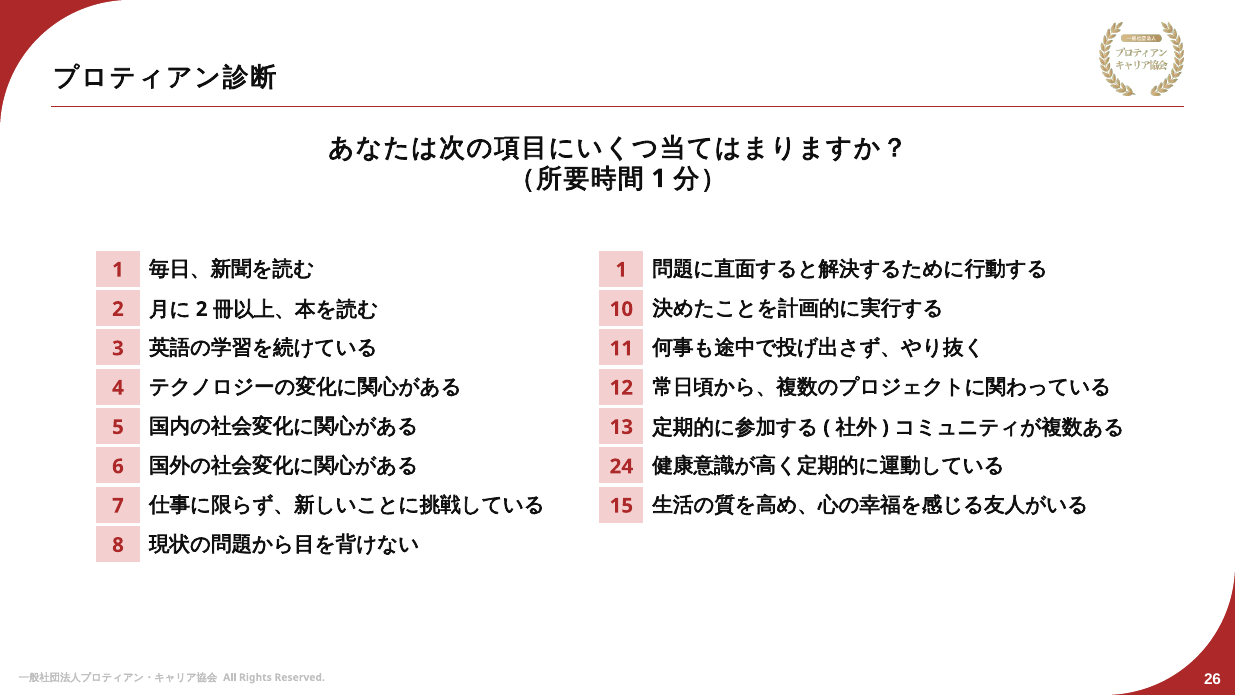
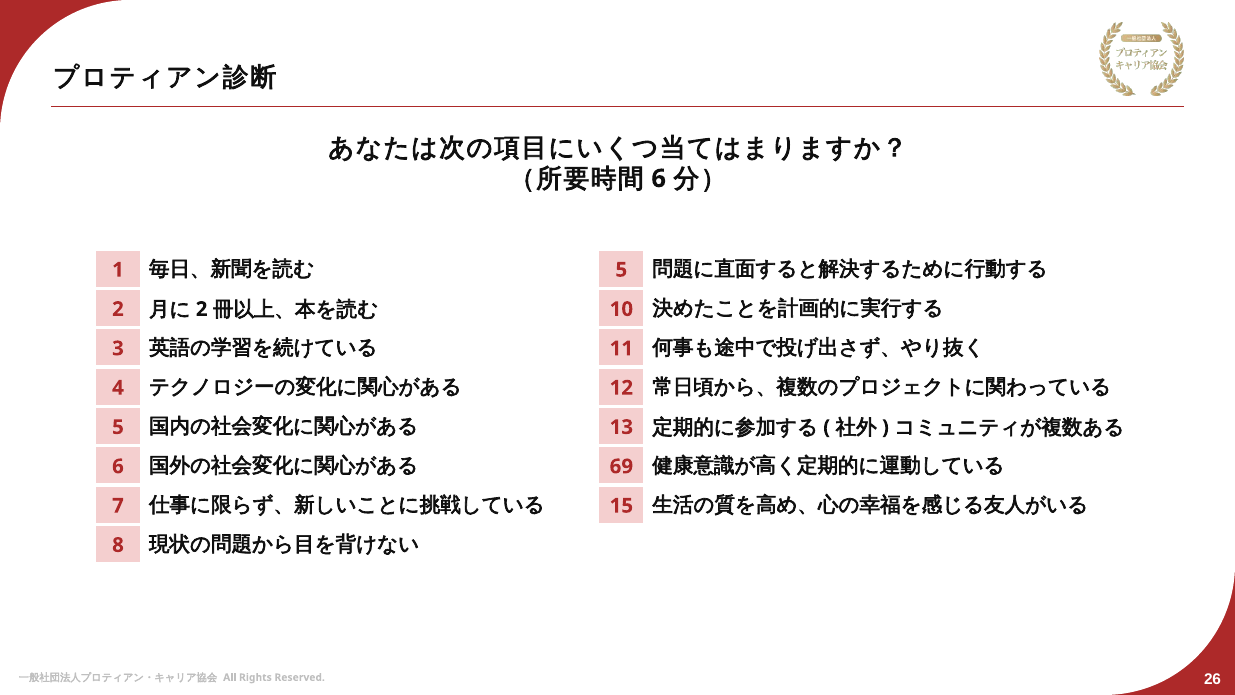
1: 1 -> 6 (659, 179)
1: 1 -> 5 (621, 270)
24: 24 -> 69 (621, 466)
